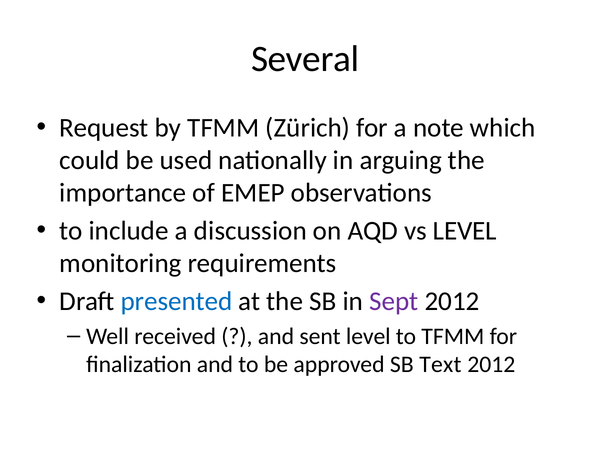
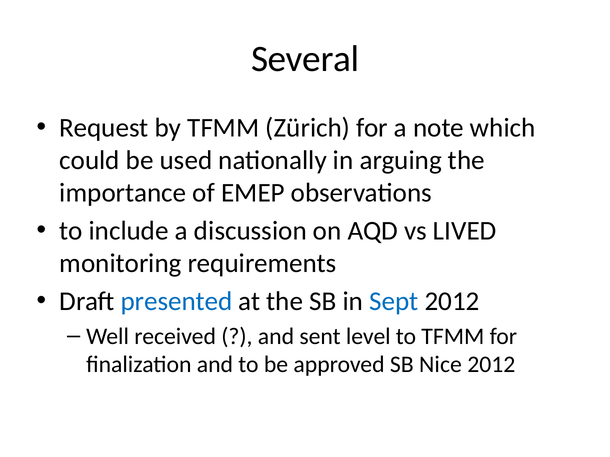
vs LEVEL: LEVEL -> LIVED (465, 231)
Sept colour: purple -> blue (394, 302)
Text: Text -> Nice (440, 365)
